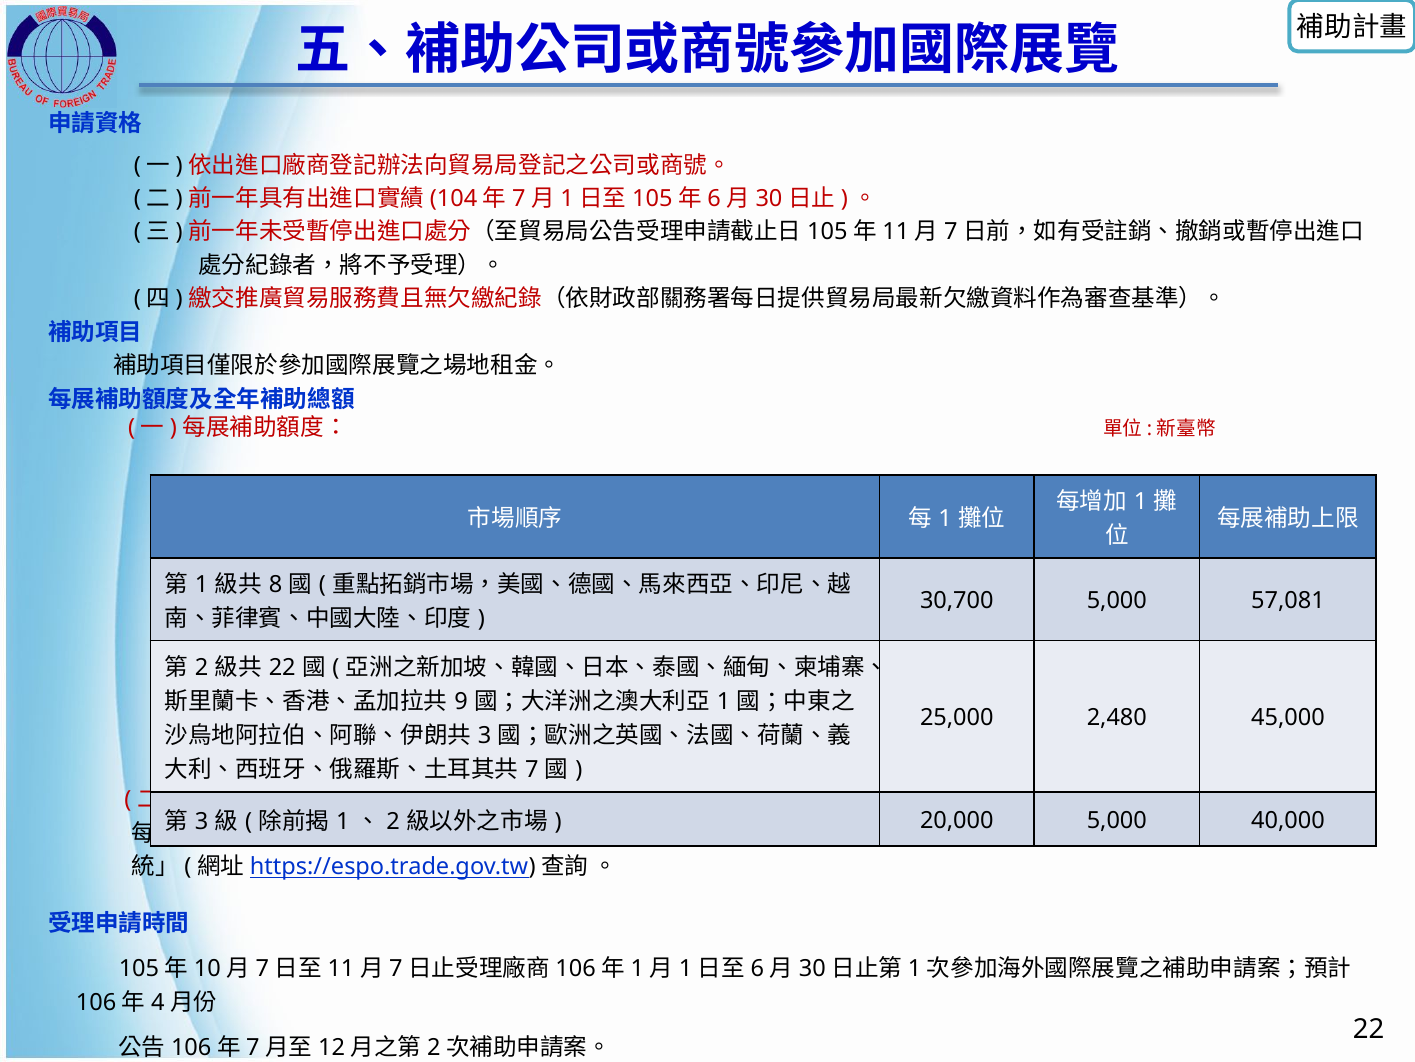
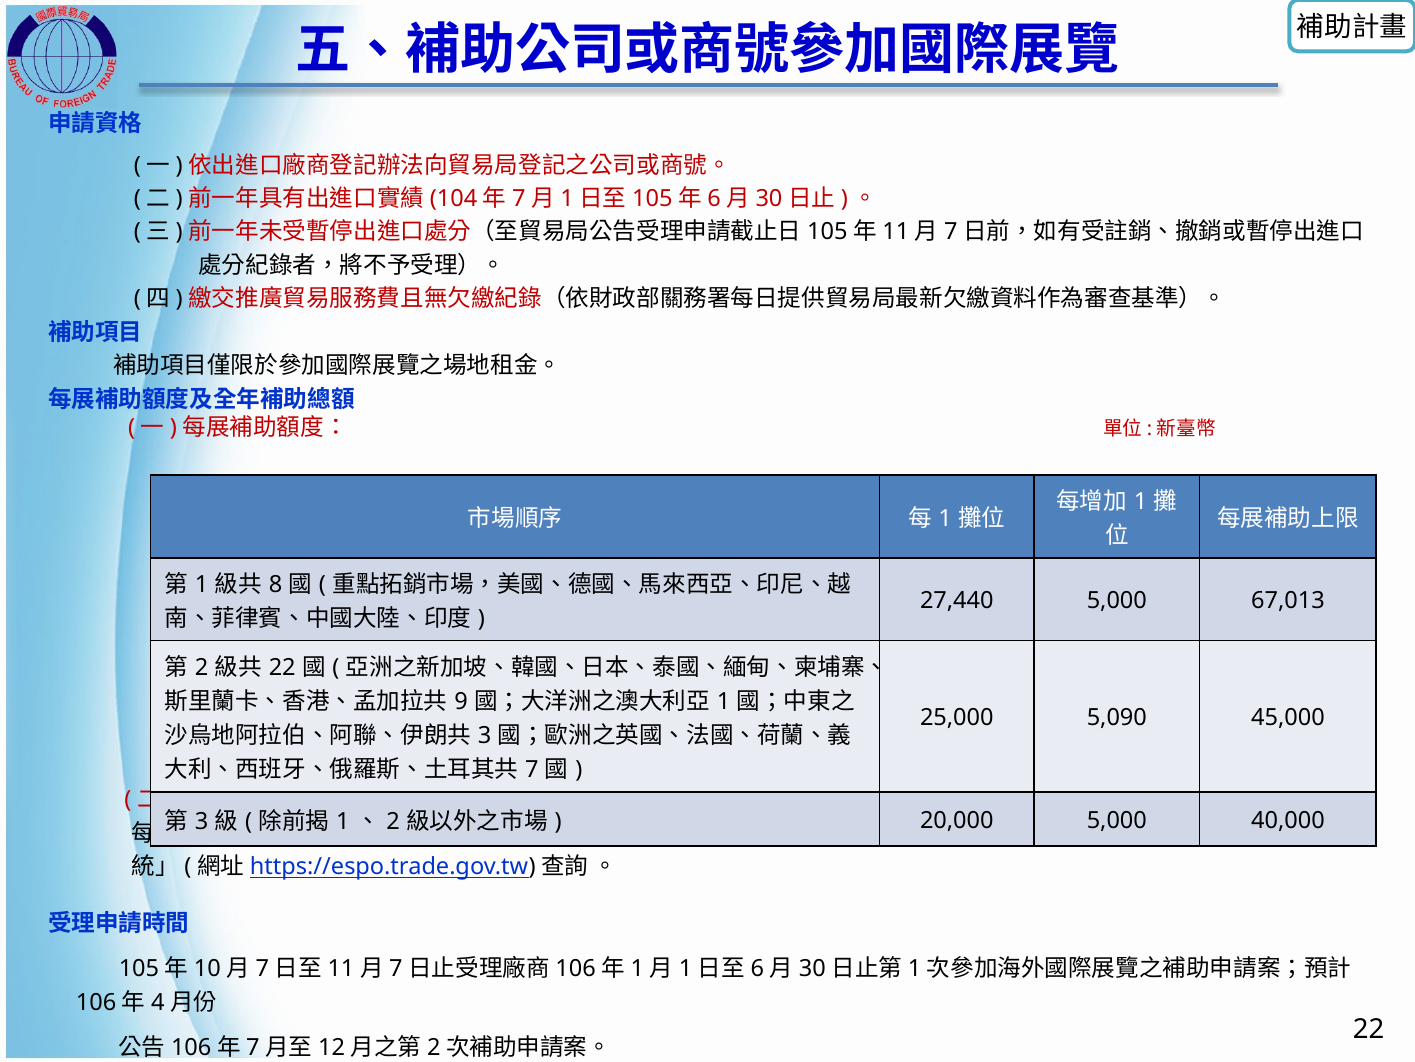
30,700: 30,700 -> 27,440 (957, 600)
57,081: 57,081 -> 67,013 (1288, 600)
2,480: 2,480 -> 5,090 (1117, 717)
